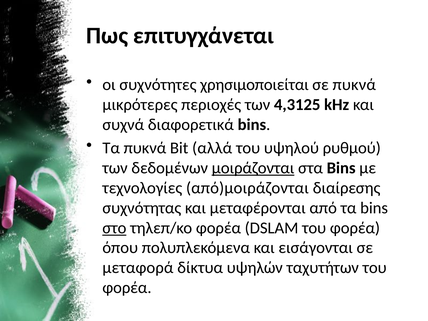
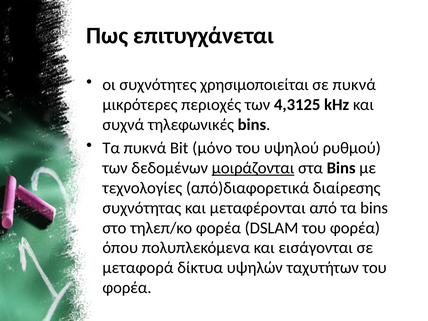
διαφορετικά: διαφορετικά -> τηλεφωνικές (191, 125)
αλλά: αλλά -> μόνο (212, 148)
από)μοιράζονται: από)μοιράζονται -> από)διαφορετικά (248, 188)
στο underline: present -> none (114, 228)
